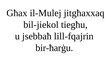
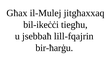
bil-jiekol: bil-jiekol -> bil-ikeċċi (41, 25)
